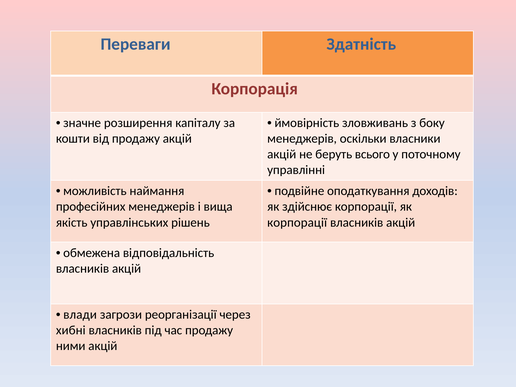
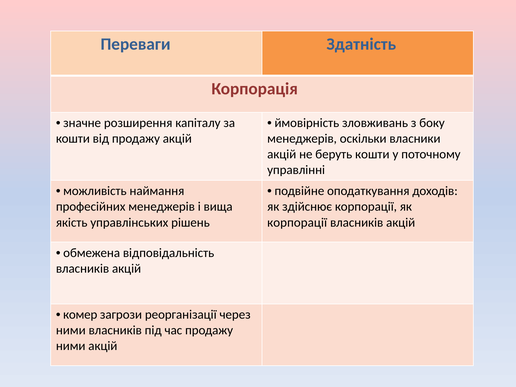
беруть всього: всього -> кошти (372, 154)
влади: влади -> комер (80, 315)
хибні: хибні -> ними (71, 330)
